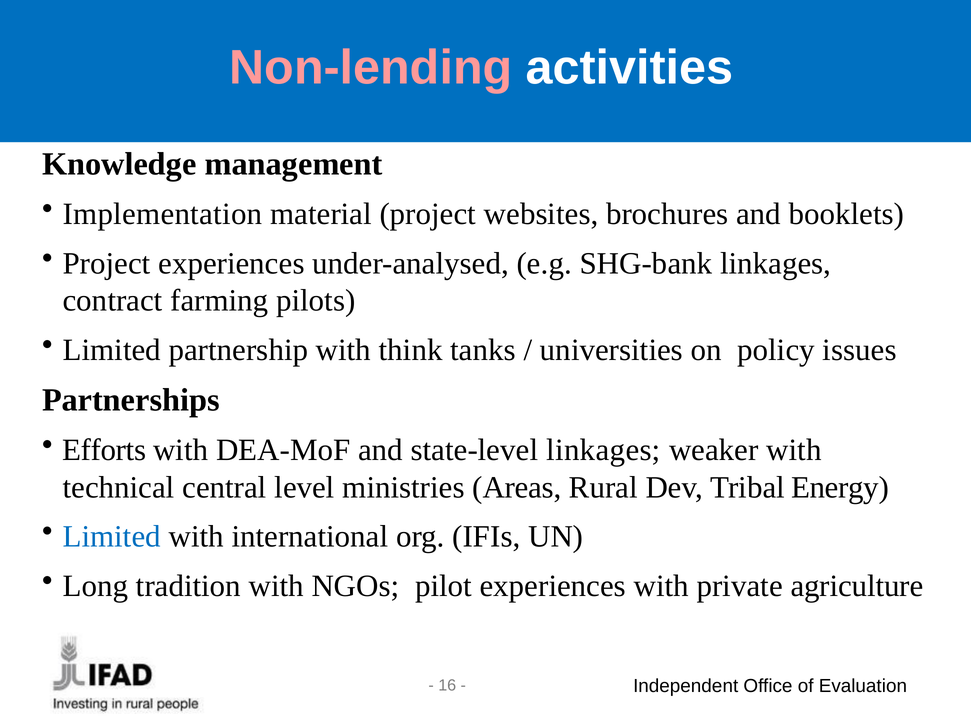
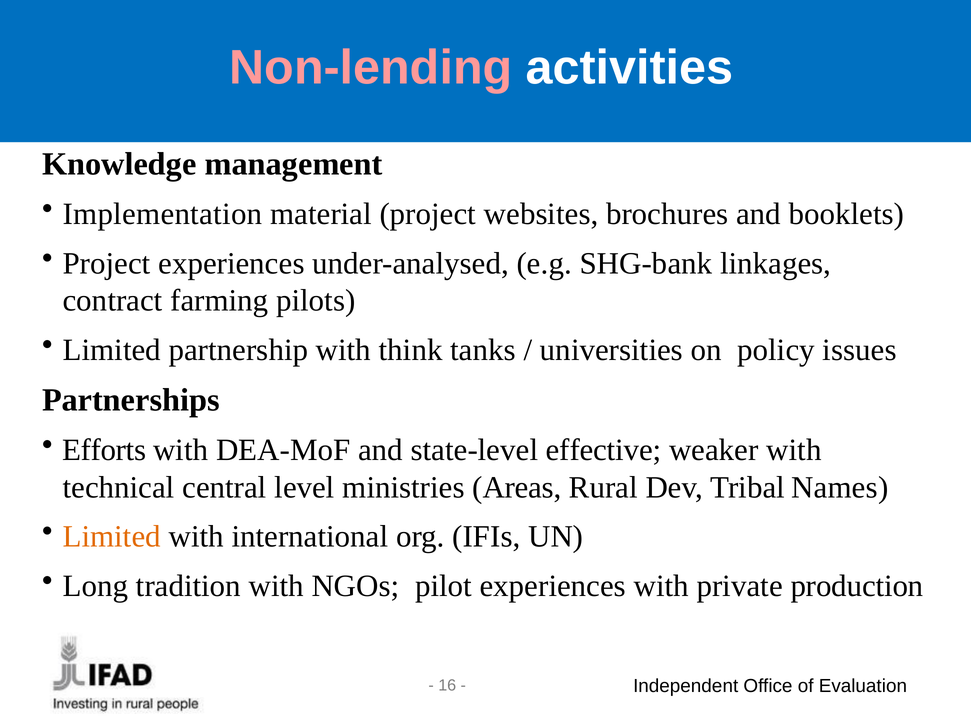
state-level linkages: linkages -> effective (604, 450)
Energy: Energy -> Names (840, 488)
Limited colour: blue -> orange (112, 537)
agriculture: agriculture -> production (857, 586)
